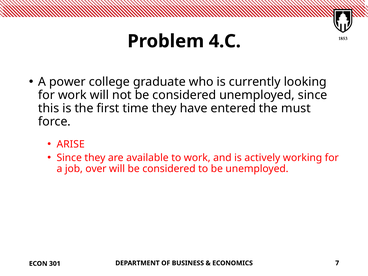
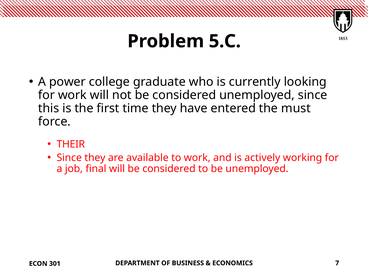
4.C: 4.C -> 5.C (225, 41)
ARISE: ARISE -> THEIR (71, 144)
over: over -> final (96, 169)
